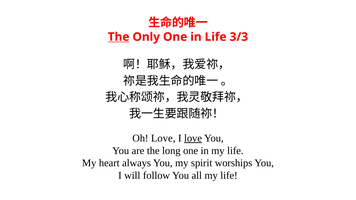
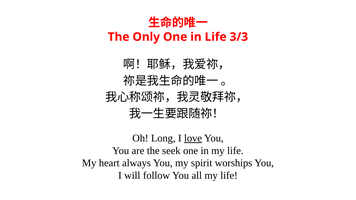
The underline: present -> none (119, 37)
Oh Love: Love -> Long (163, 138)
long: long -> seek (171, 151)
